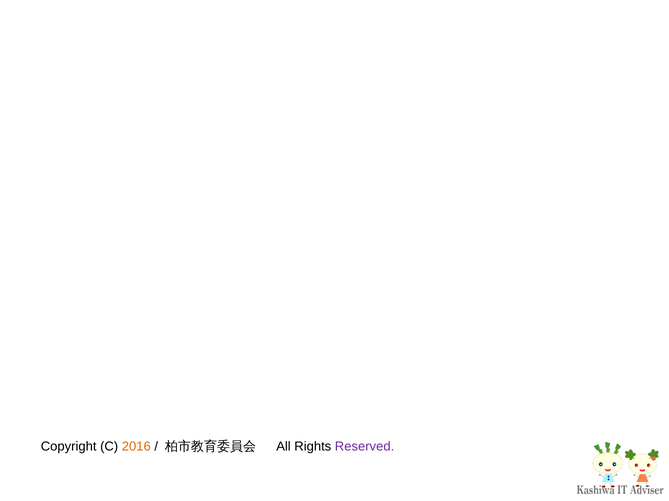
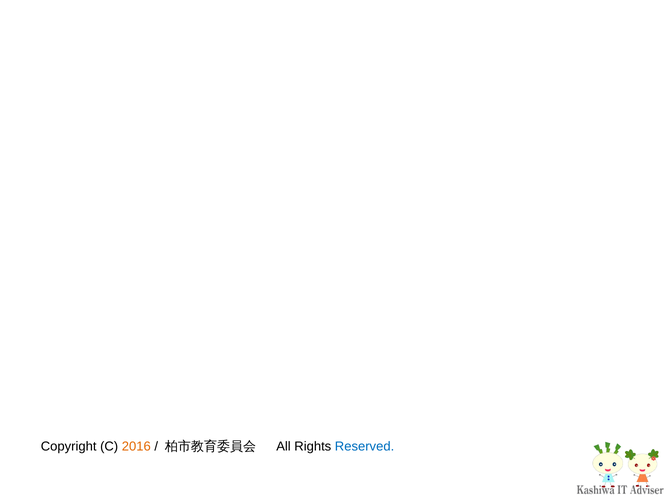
Reserved colour: purple -> blue (365, 447)
